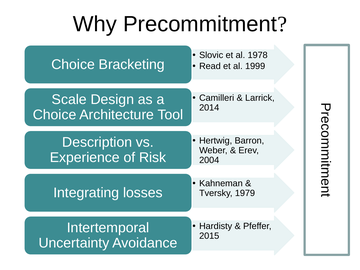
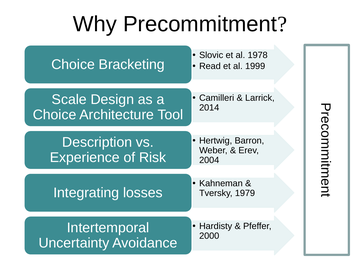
2015: 2015 -> 2000 (209, 236)
